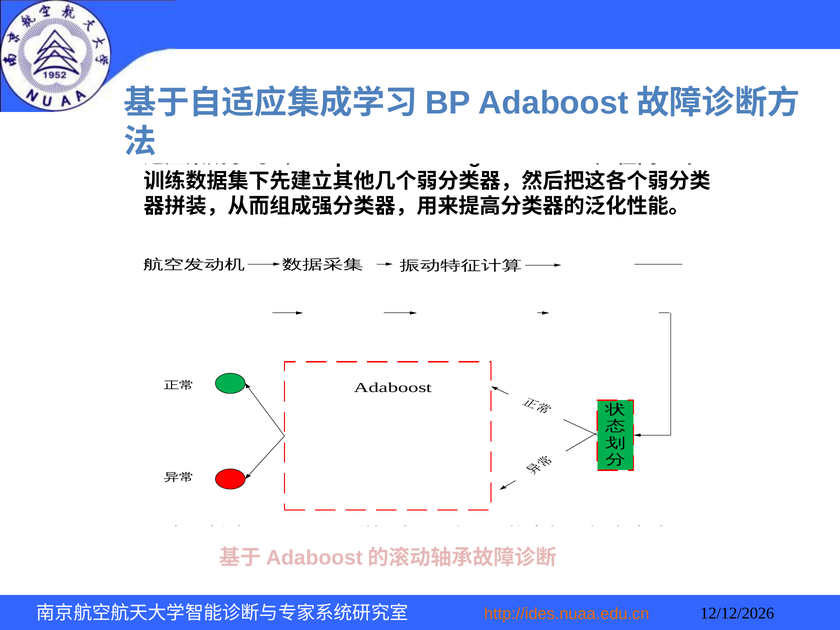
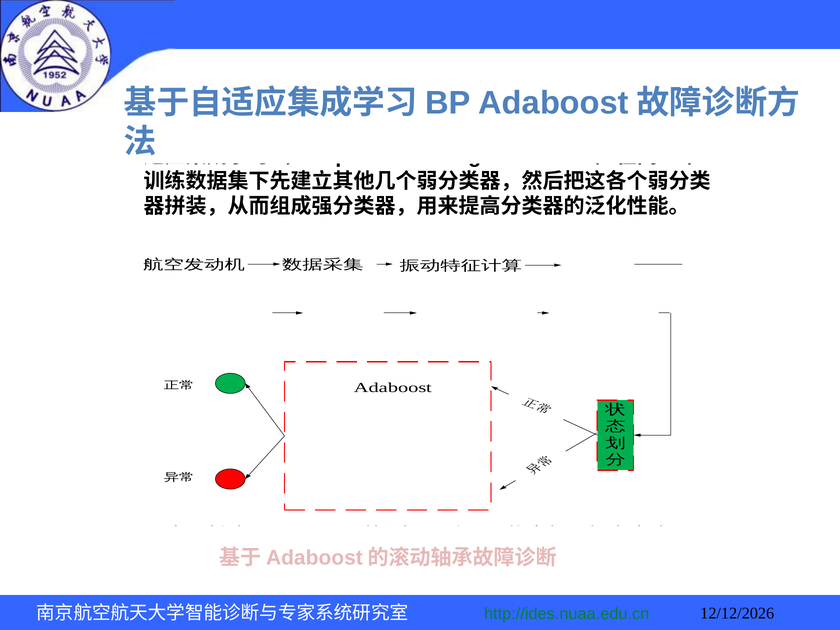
http://ides.nuaa.edu.cn colour: orange -> green (567, 614)
